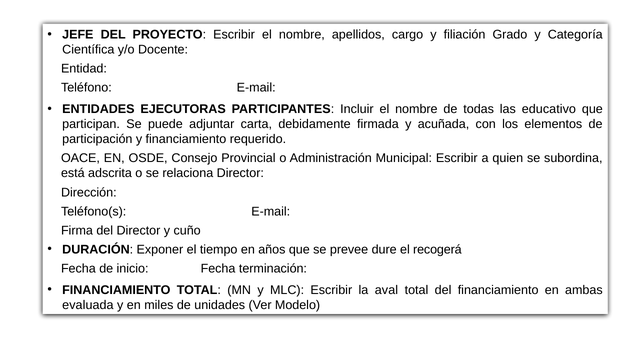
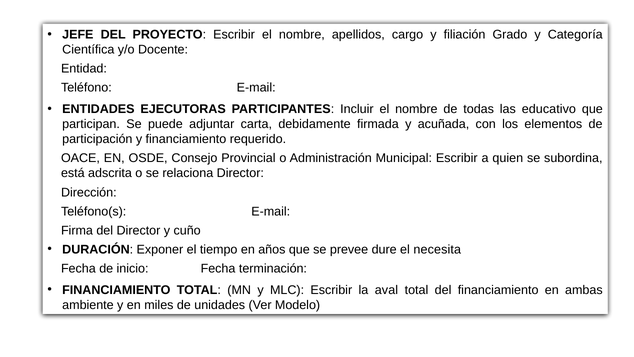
recogerá: recogerá -> necesita (437, 249)
evaluada: evaluada -> ambiente (88, 305)
